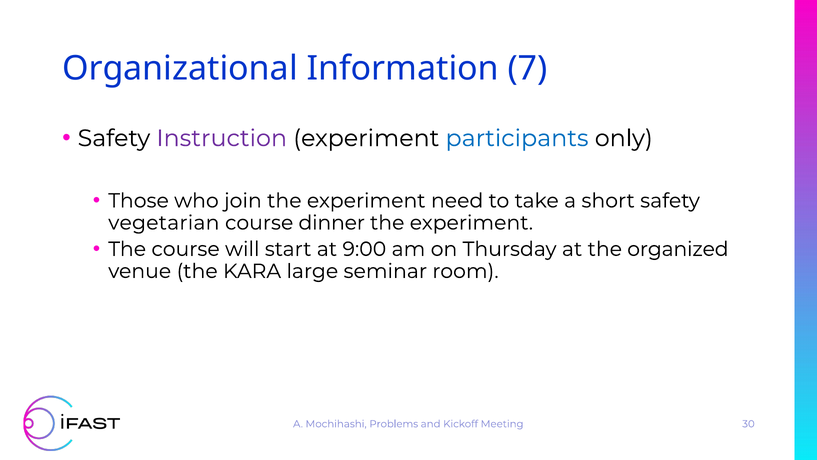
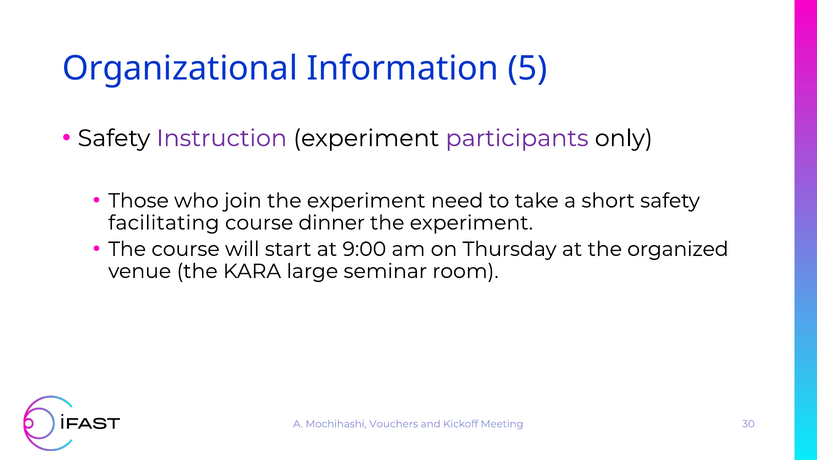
7: 7 -> 5 (528, 69)
participants colour: blue -> purple (517, 138)
vegetarian: vegetarian -> facilitating (164, 223)
Problems: Problems -> Vouchers (394, 424)
